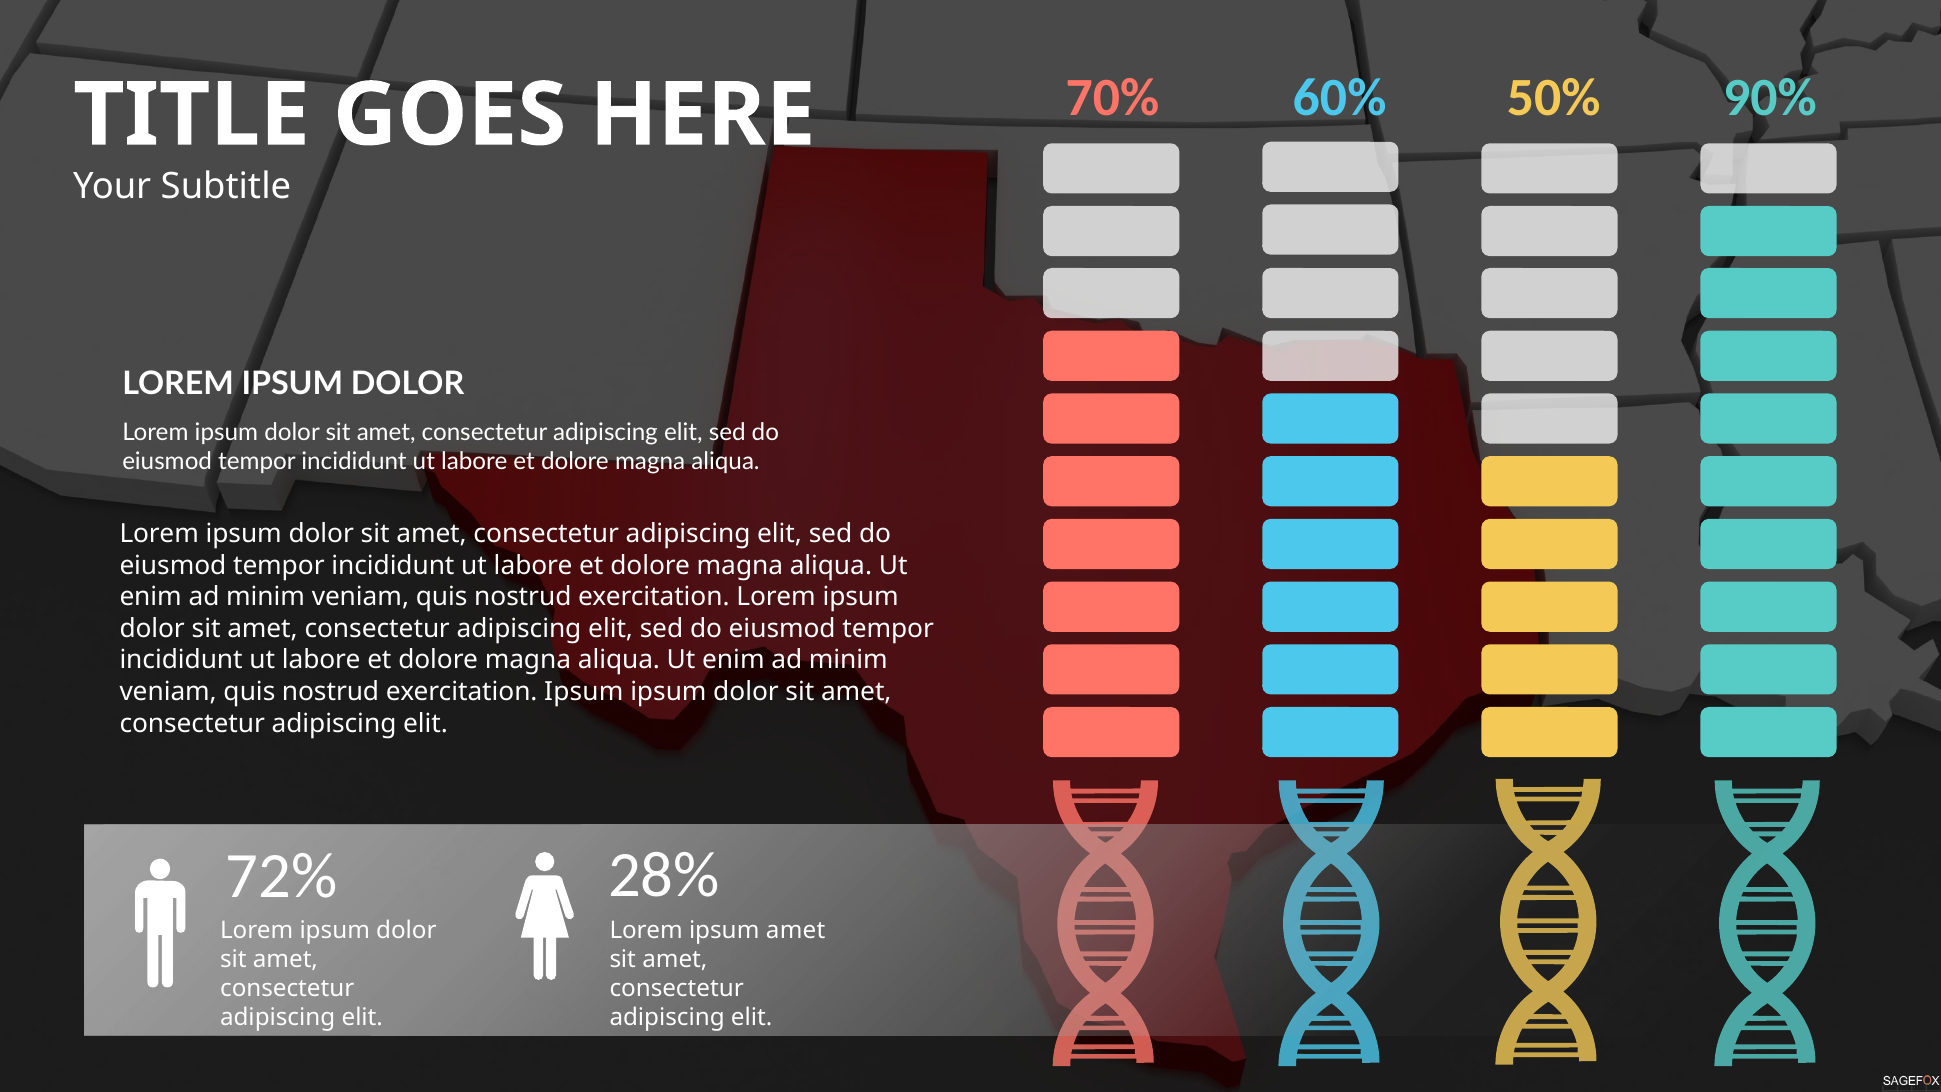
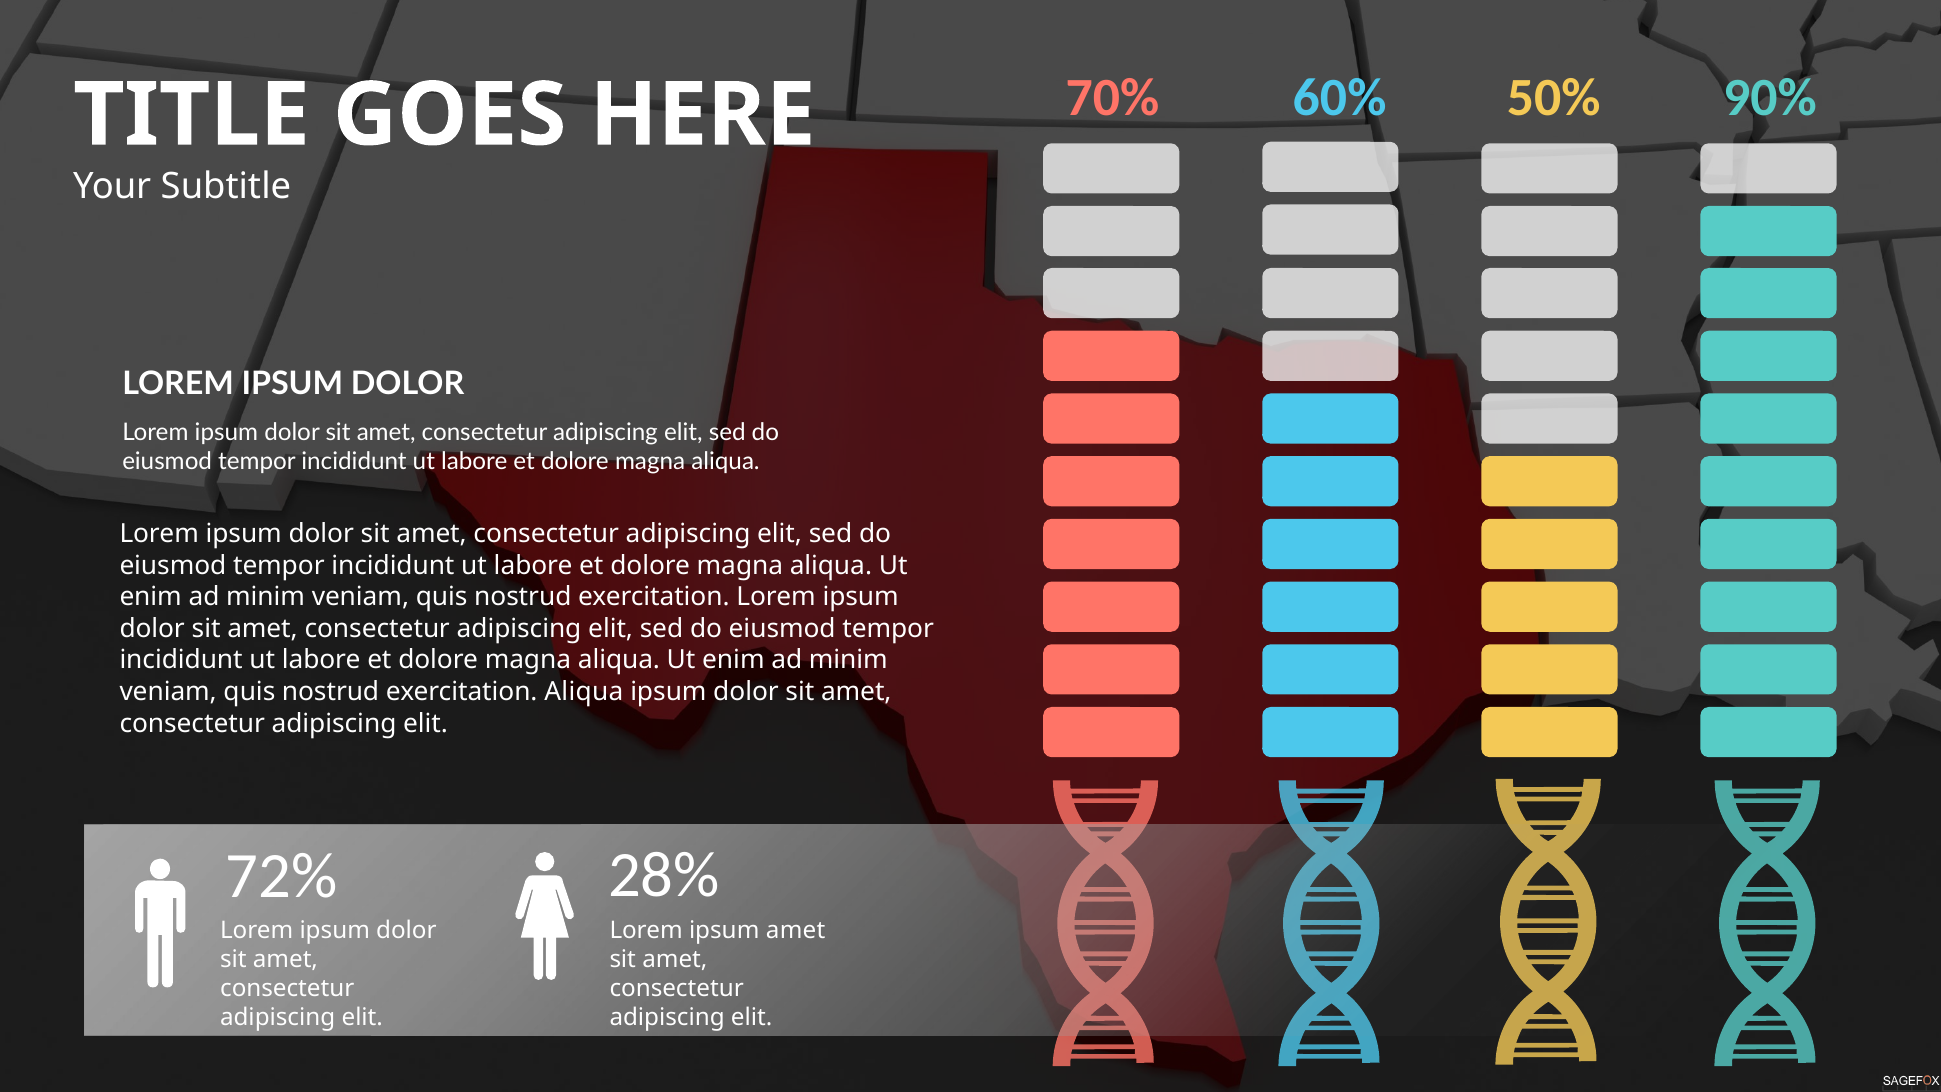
exercitation Ipsum: Ipsum -> Aliqua (584, 692)
